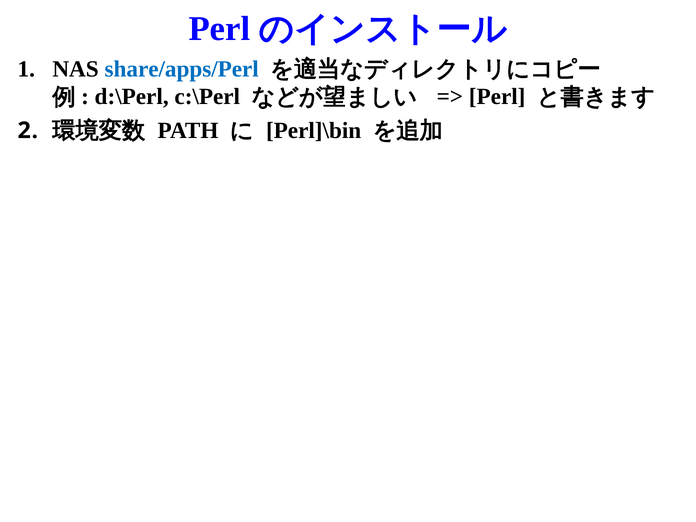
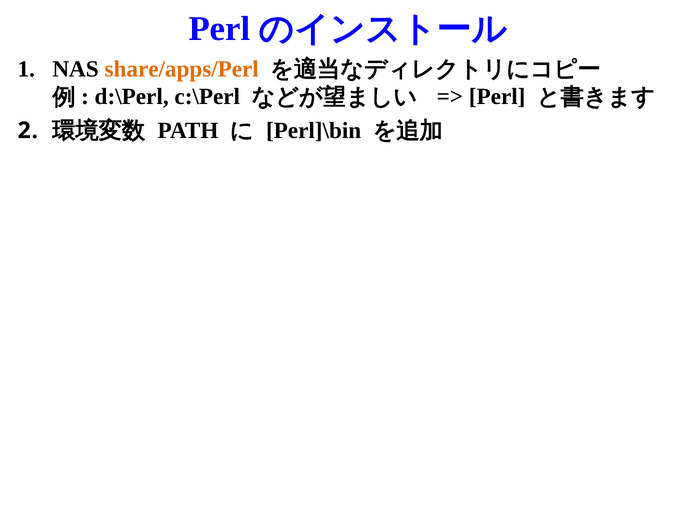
share/apps/Perl colour: blue -> orange (182, 69)
